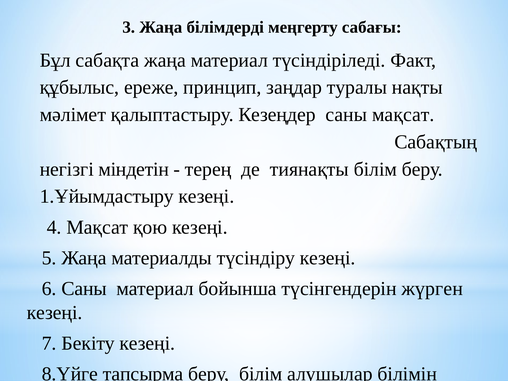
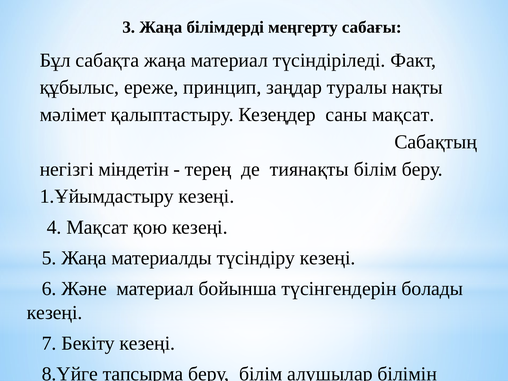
6 Саны: Саны -> Және (84, 289)
жүрген: жүрген -> болады (432, 289)
